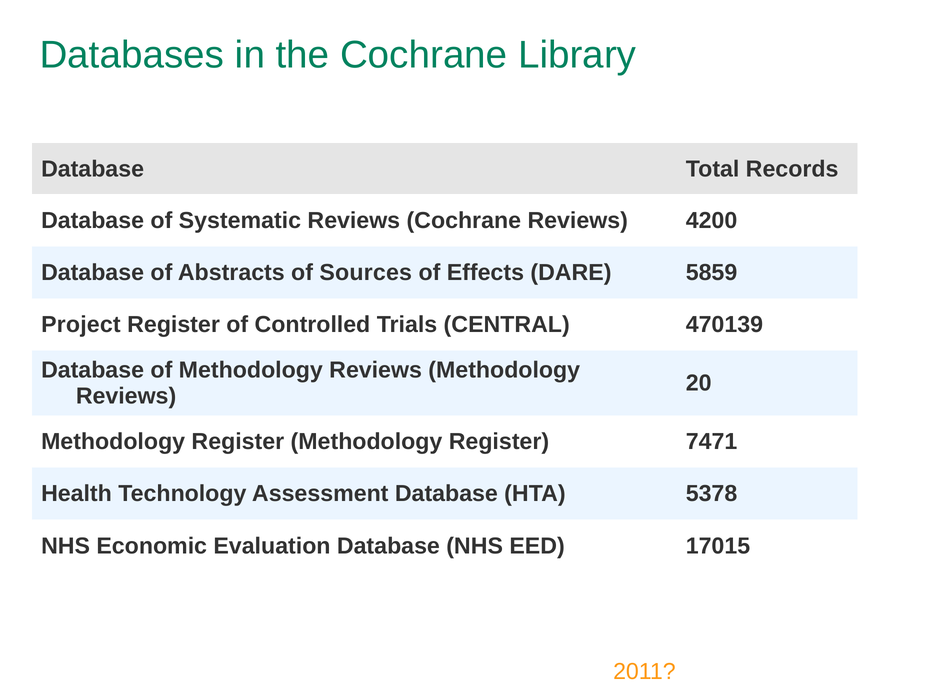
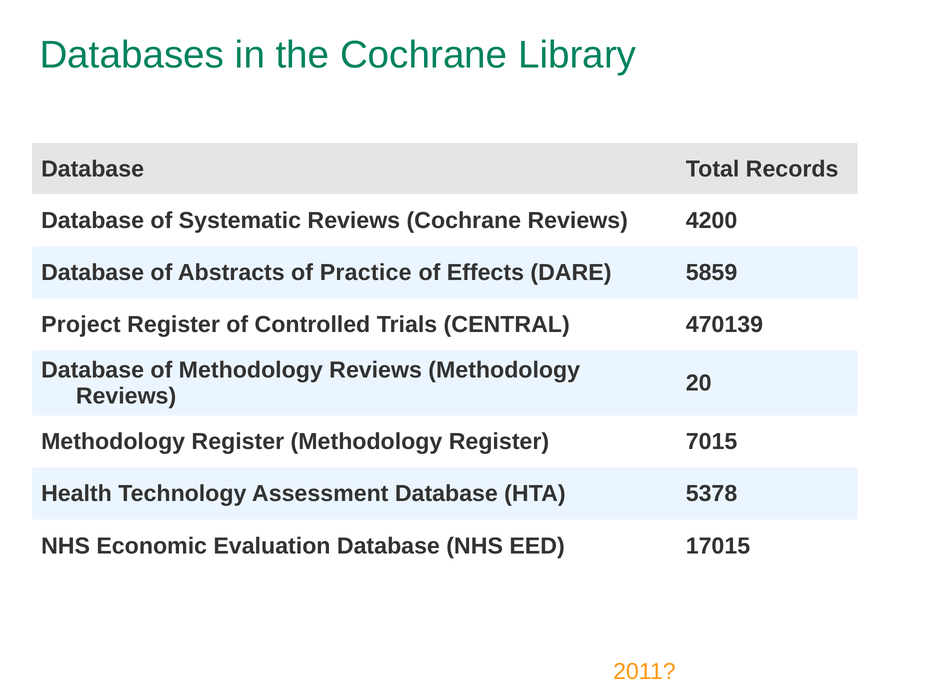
Sources: Sources -> Practice (366, 273)
7471: 7471 -> 7015 (712, 442)
